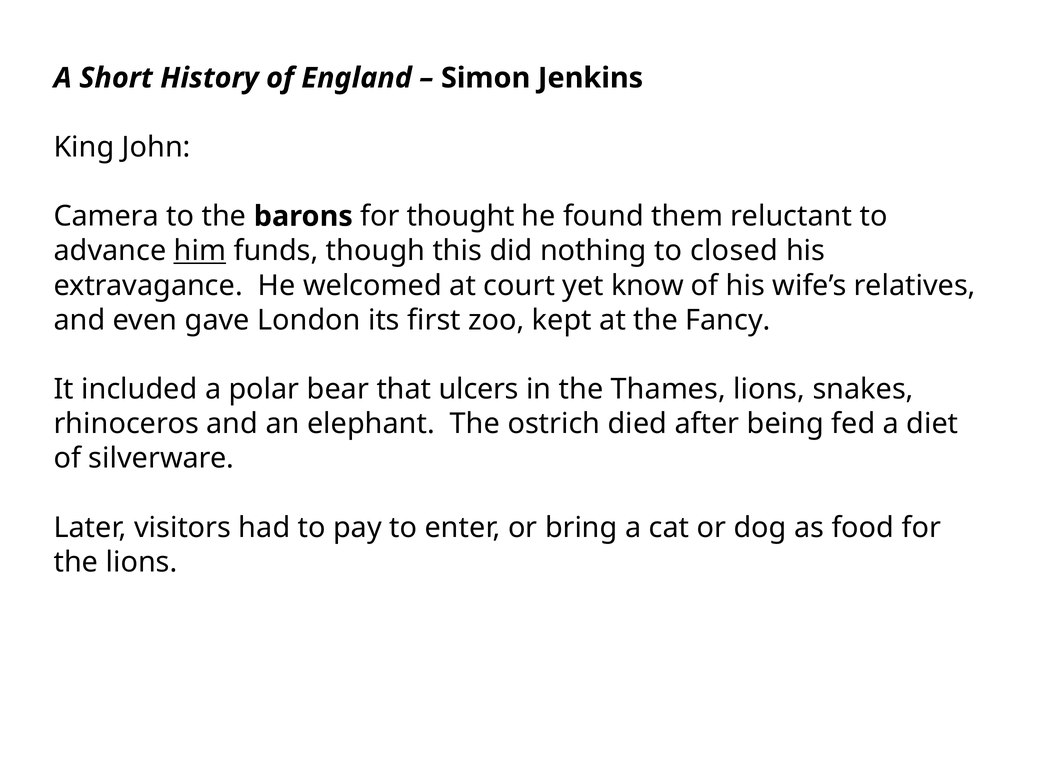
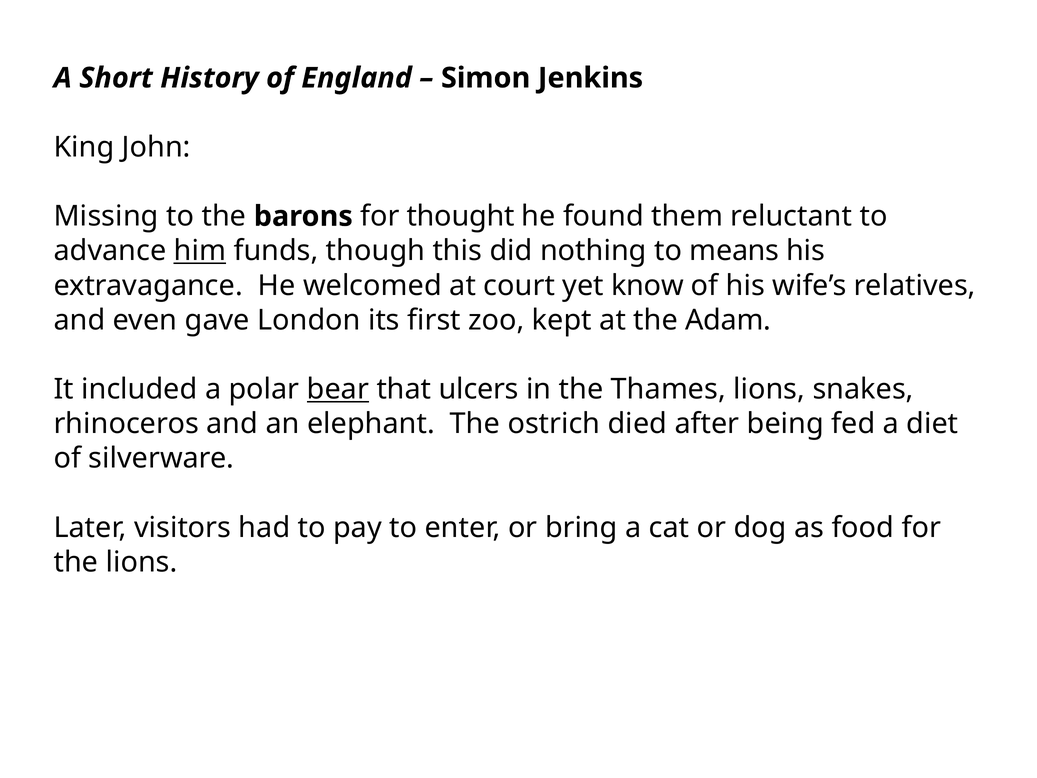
Camera: Camera -> Missing (106, 216)
closed: closed -> means (734, 251)
Fancy: Fancy -> Adam (728, 320)
bear underline: none -> present (338, 389)
